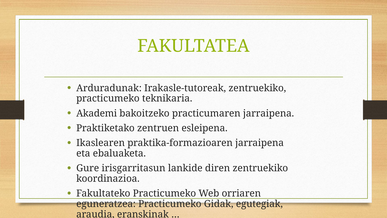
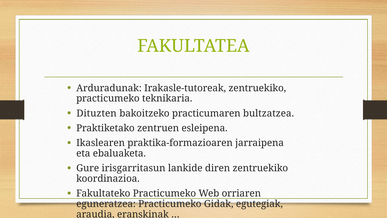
Akademi: Akademi -> Dituzten (97, 113)
practicumaren jarraipena: jarraipena -> bultzatzea (269, 113)
